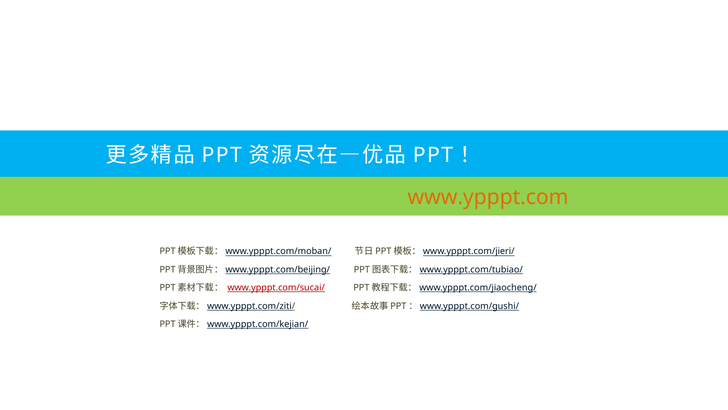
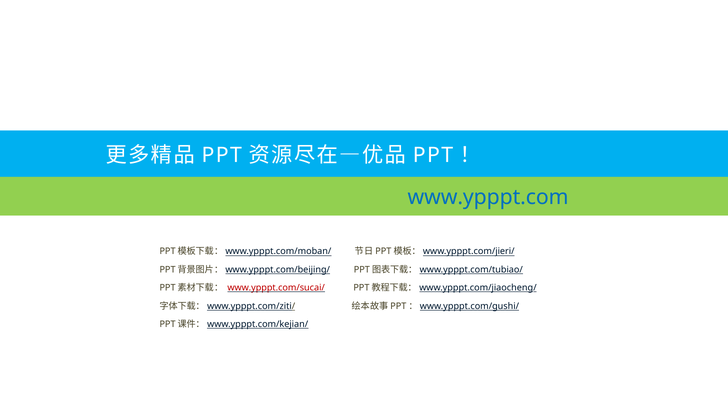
www.ypppt.com colour: orange -> blue (488, 197)
